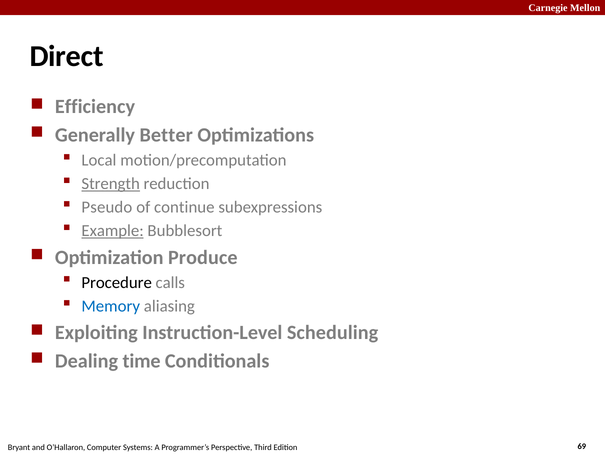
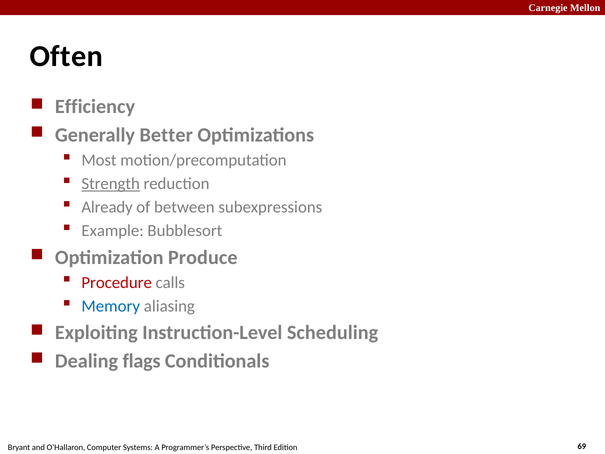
Direct: Direct -> Often (66, 56)
Local: Local -> Most (99, 160)
Pseudo: Pseudo -> Already (107, 207)
continue: continue -> between (184, 207)
Example underline: present -> none (113, 231)
Procedure colour: black -> red (117, 283)
time: time -> flags (142, 361)
